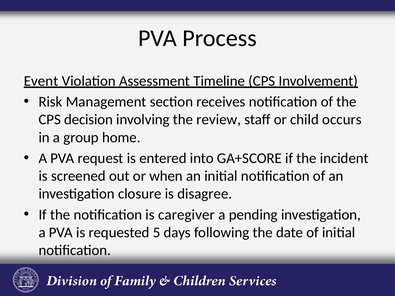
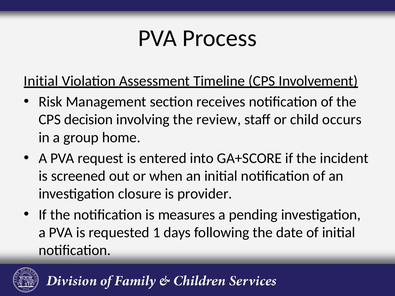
Event: Event -> Initial (41, 81)
disagree: disagree -> provider (205, 194)
caregiver: caregiver -> measures (187, 215)
5: 5 -> 1 (157, 233)
